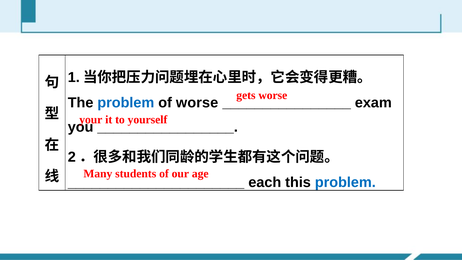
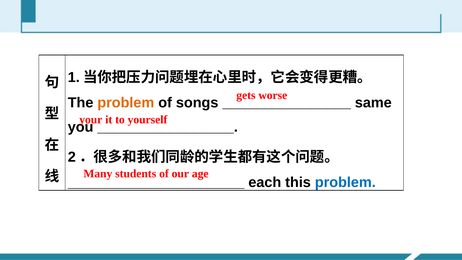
problem colour: blue -> orange (126, 103)
of worse: worse -> songs (197, 103)
exam: exam -> same (373, 103)
